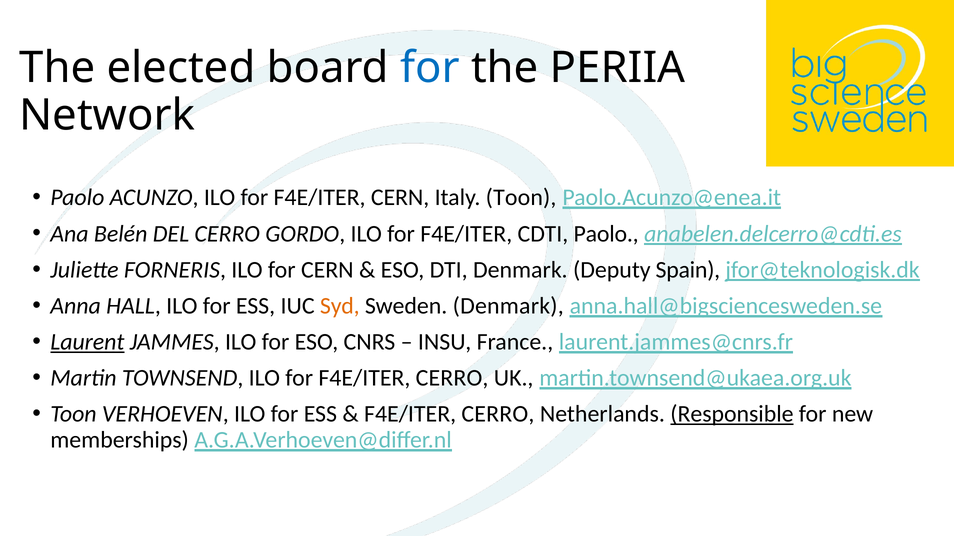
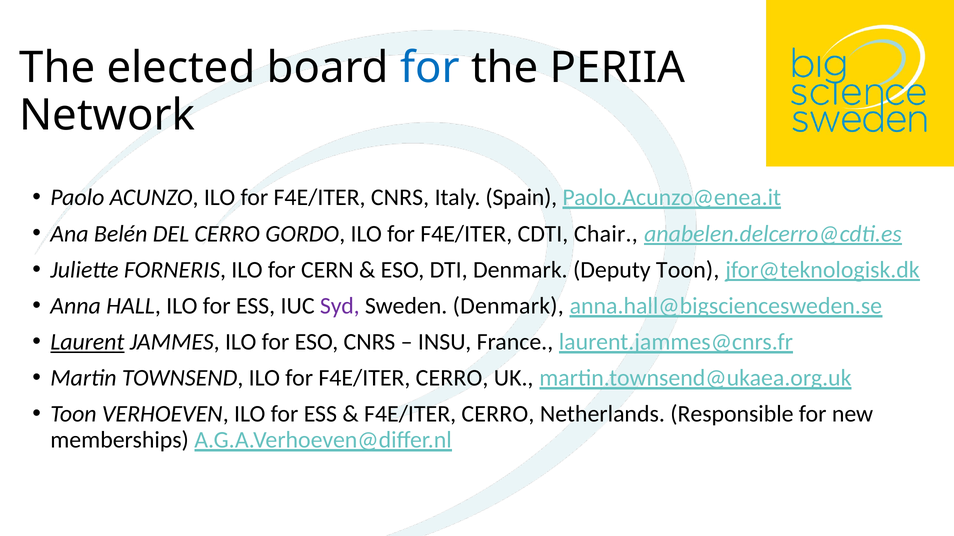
F4E/ITER CERN: CERN -> CNRS (400, 198)
Italy Toon: Toon -> Spain (521, 198)
CDTI Paolo: Paolo -> Chair (606, 234)
Deputy Spain: Spain -> Toon (688, 270)
Syd colour: orange -> purple (340, 306)
Responsible underline: present -> none (732, 414)
